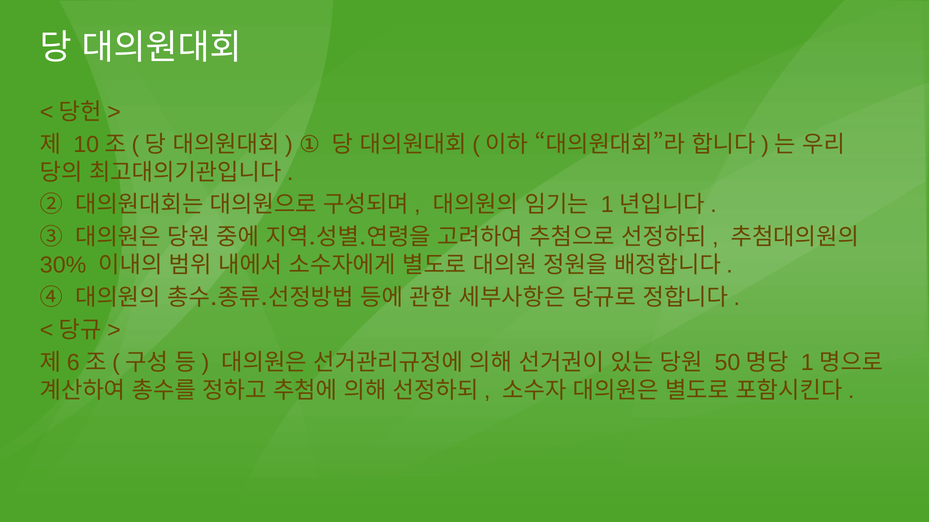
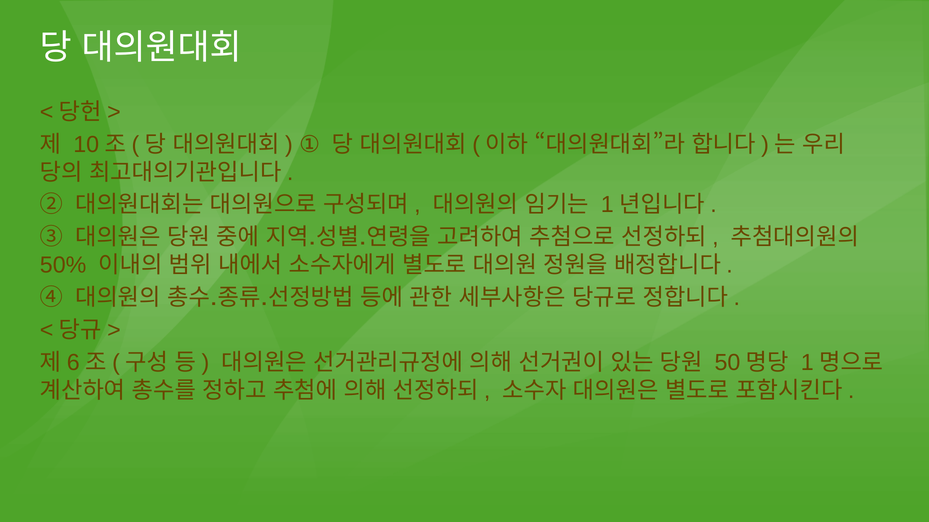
30%: 30% -> 50% (63, 265)
